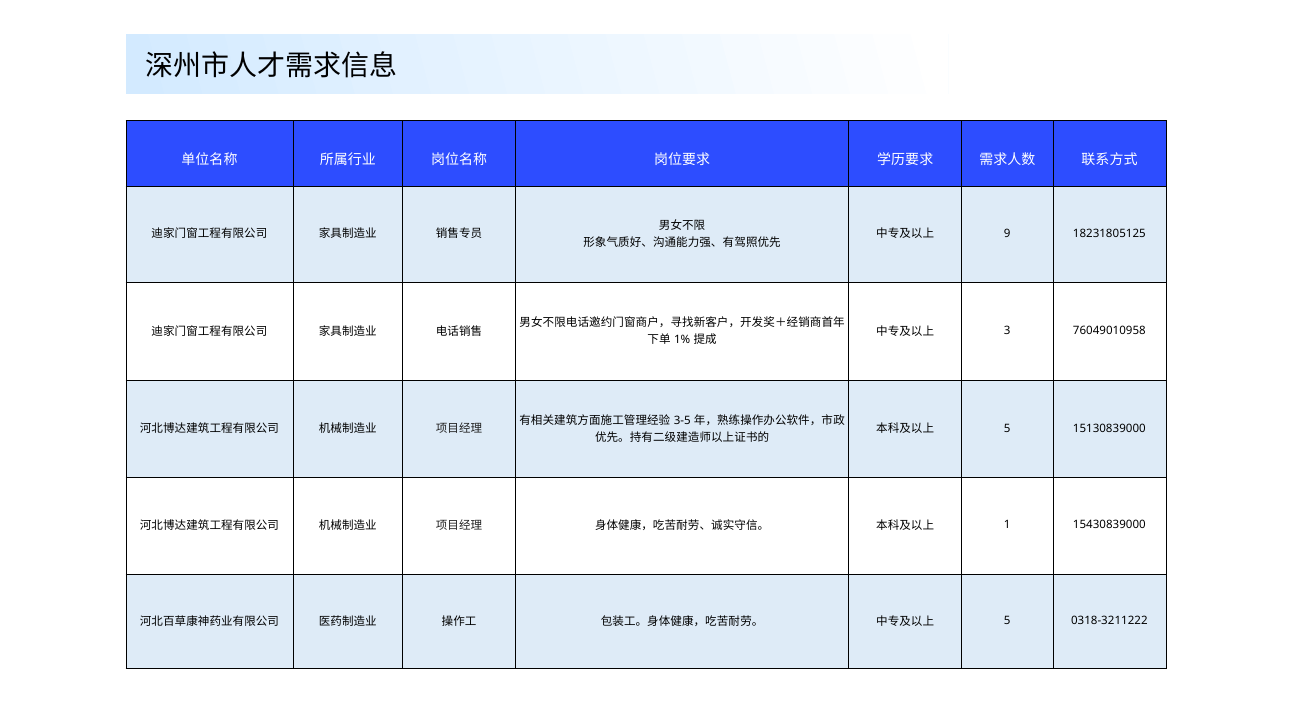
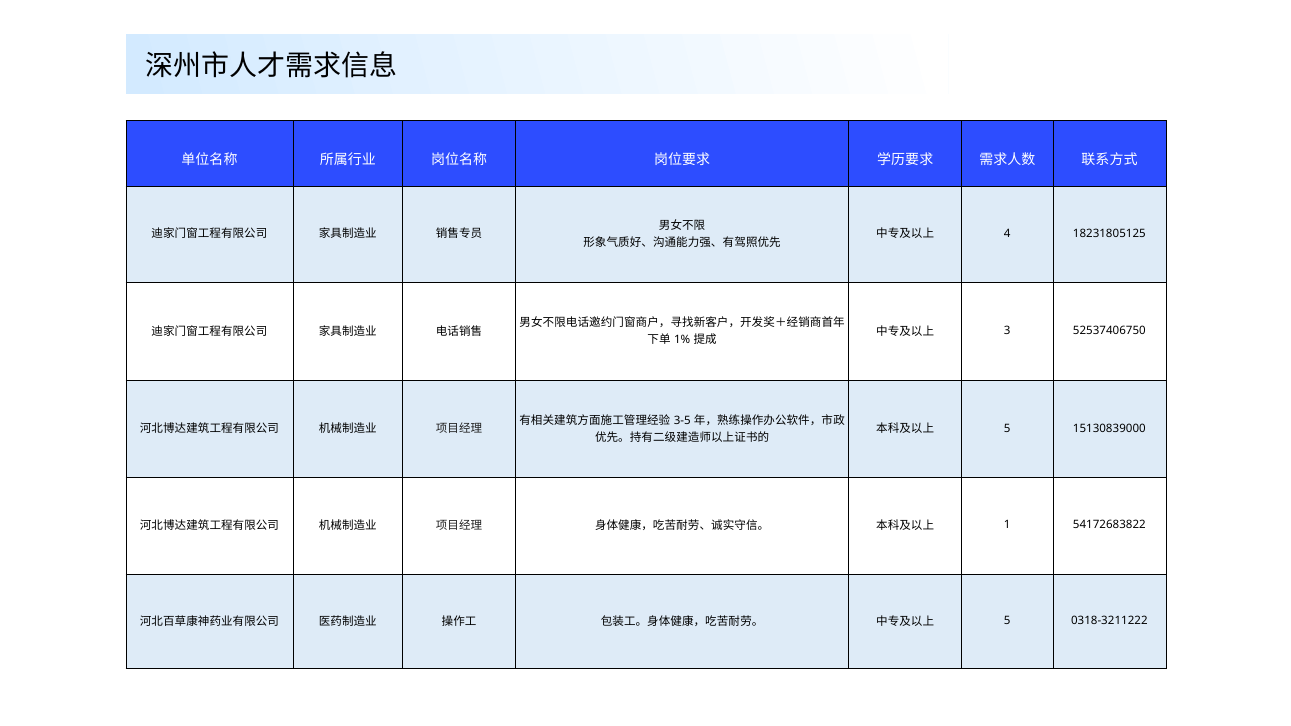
9: 9 -> 4 (1007, 233)
76049010958: 76049010958 -> 52537406750 (1109, 331)
15430839000: 15430839000 -> 54172683822 (1109, 525)
